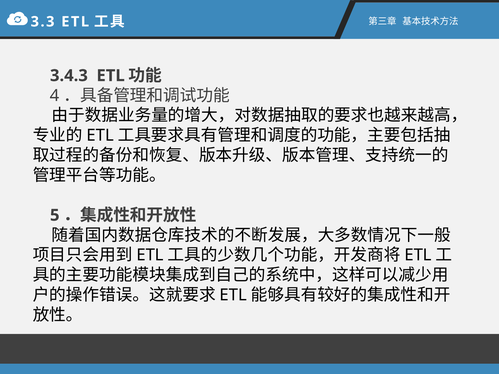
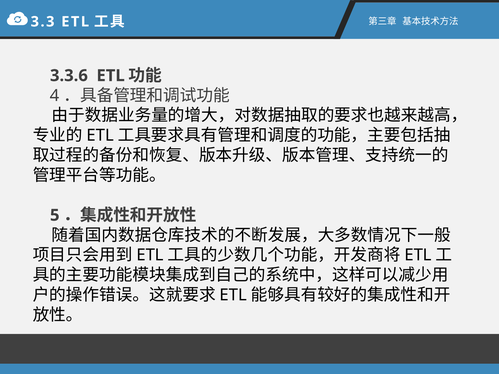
3.4.3: 3.4.3 -> 3.3.6 (69, 76)
